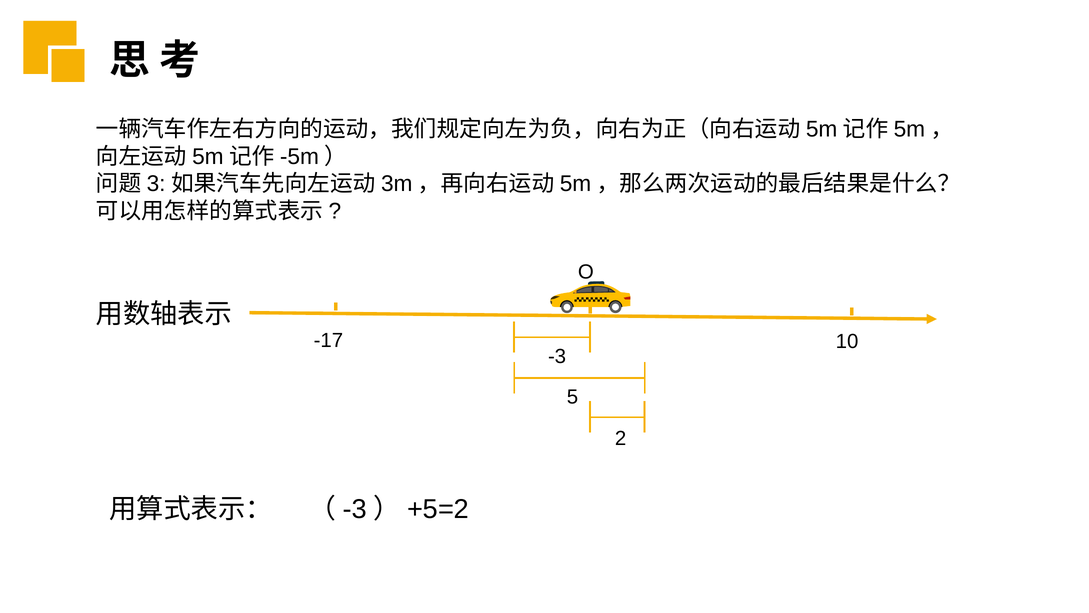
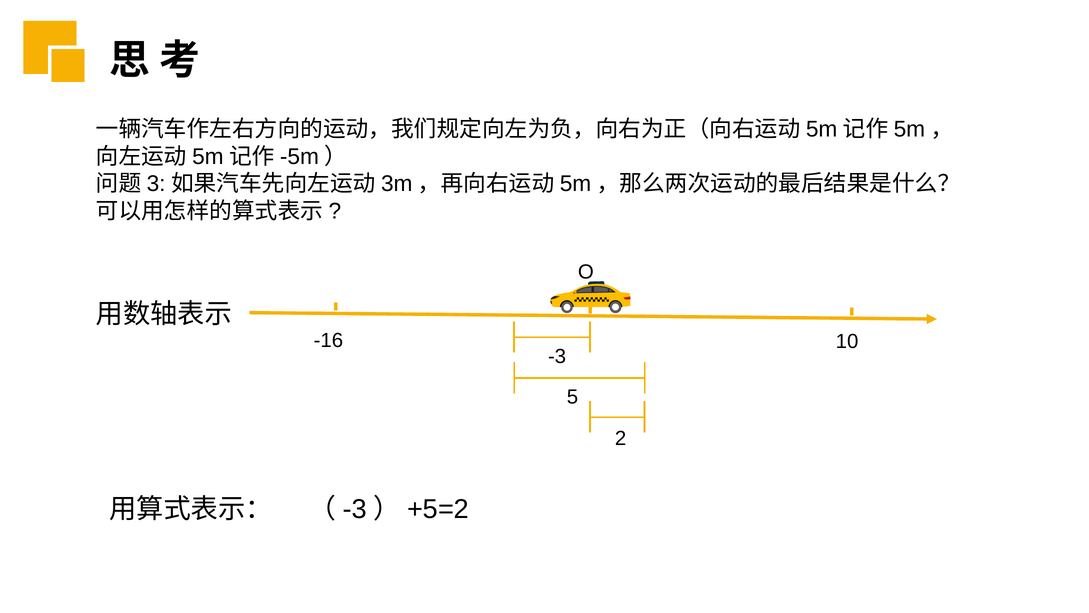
-17: -17 -> -16 (328, 340)
